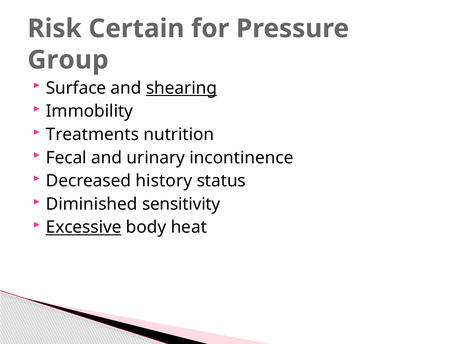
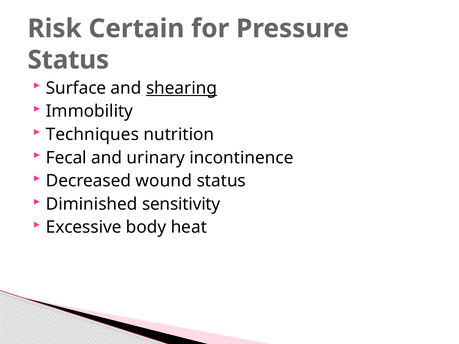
Group: Group -> Status (68, 60)
Treatments: Treatments -> Techniques (92, 135)
history: history -> wound (164, 181)
Excessive underline: present -> none (84, 227)
